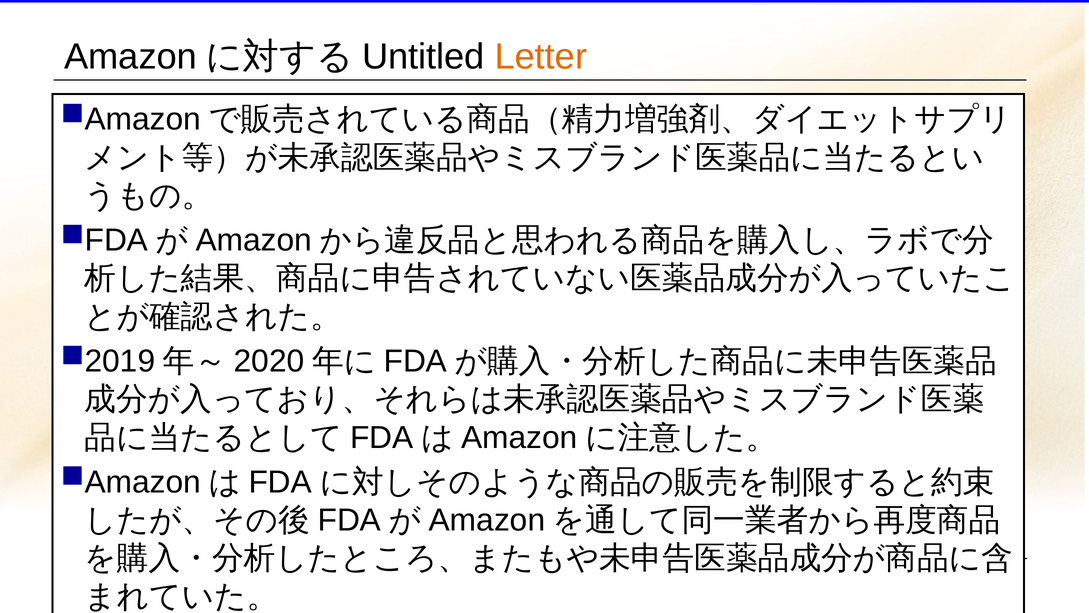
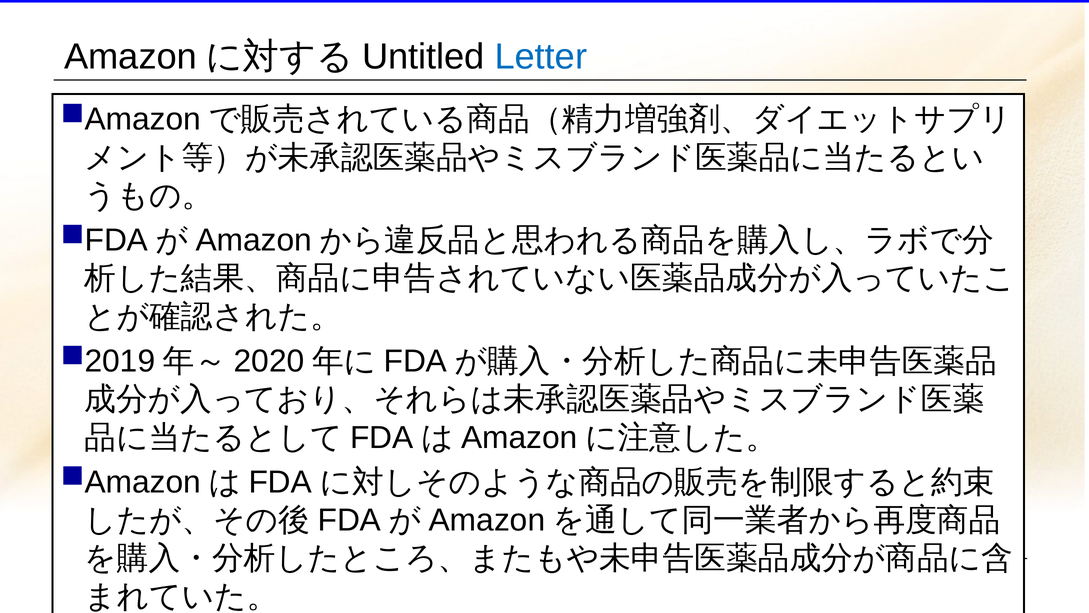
Letter colour: orange -> blue (541, 57)
